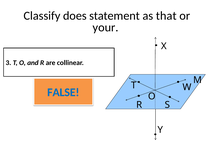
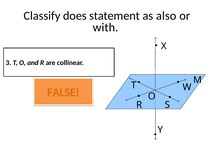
that: that -> also (166, 16)
your: your -> with (106, 27)
FALSE colour: blue -> orange (63, 93)
